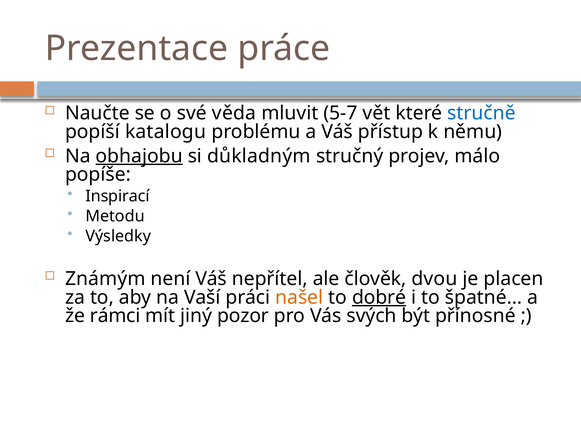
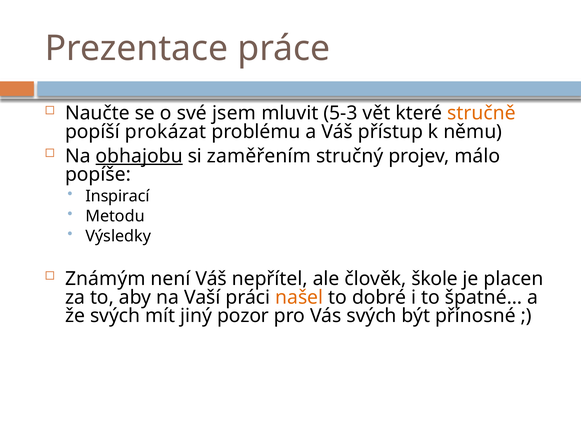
věda: věda -> jsem (234, 113)
5-7: 5-7 -> 5-3 (341, 113)
stručně colour: blue -> orange (481, 113)
katalogu: katalogu -> prokázat (166, 132)
důkladným: důkladným -> zaměřením (259, 156)
dvou: dvou -> škole (435, 279)
dobré underline: present -> none (379, 297)
že rámci: rámci -> svých (115, 316)
